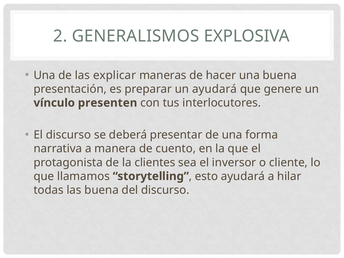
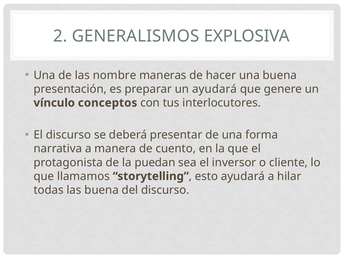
explicar: explicar -> nombre (115, 75)
presenten: presenten -> conceptos (108, 103)
clientes: clientes -> puedan (155, 162)
